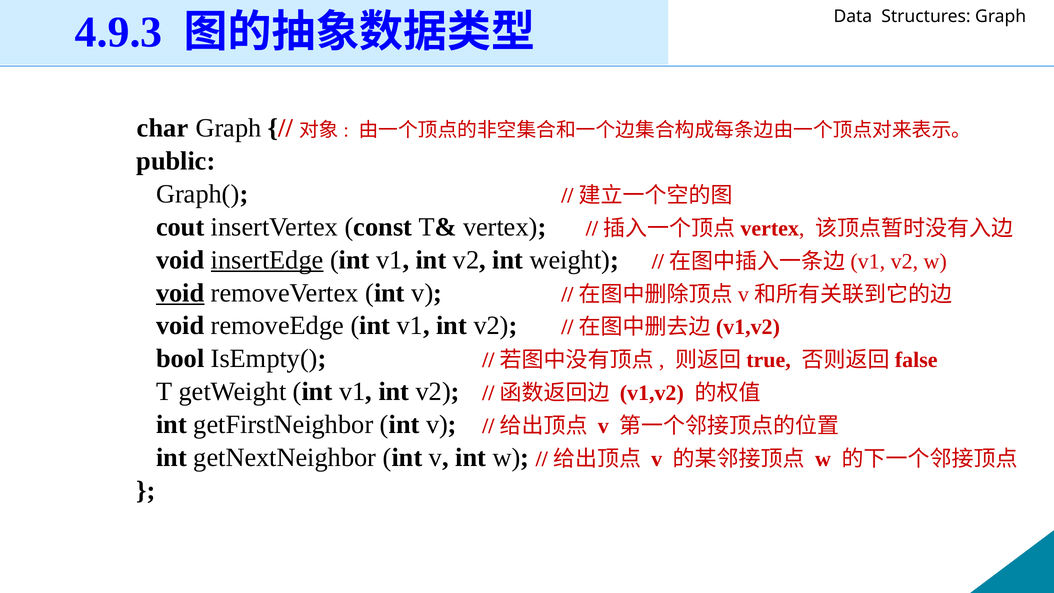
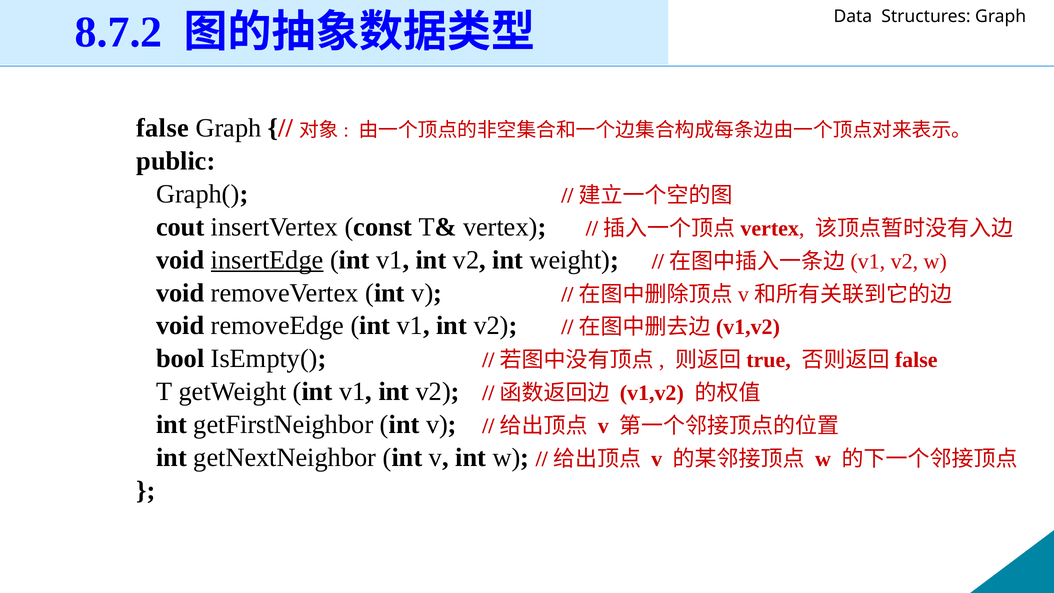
4.9.3: 4.9.3 -> 8.7.2 (119, 32)
char: char -> false (163, 128)
void underline: present -> none (180, 293)
